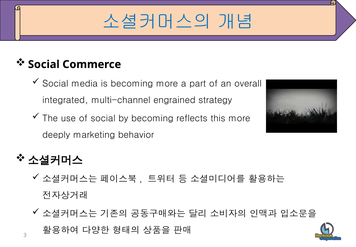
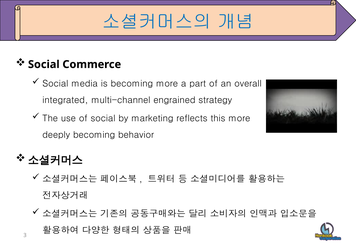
by becoming: becoming -> marketing (152, 118)
deeply marketing: marketing -> becoming (94, 135)
